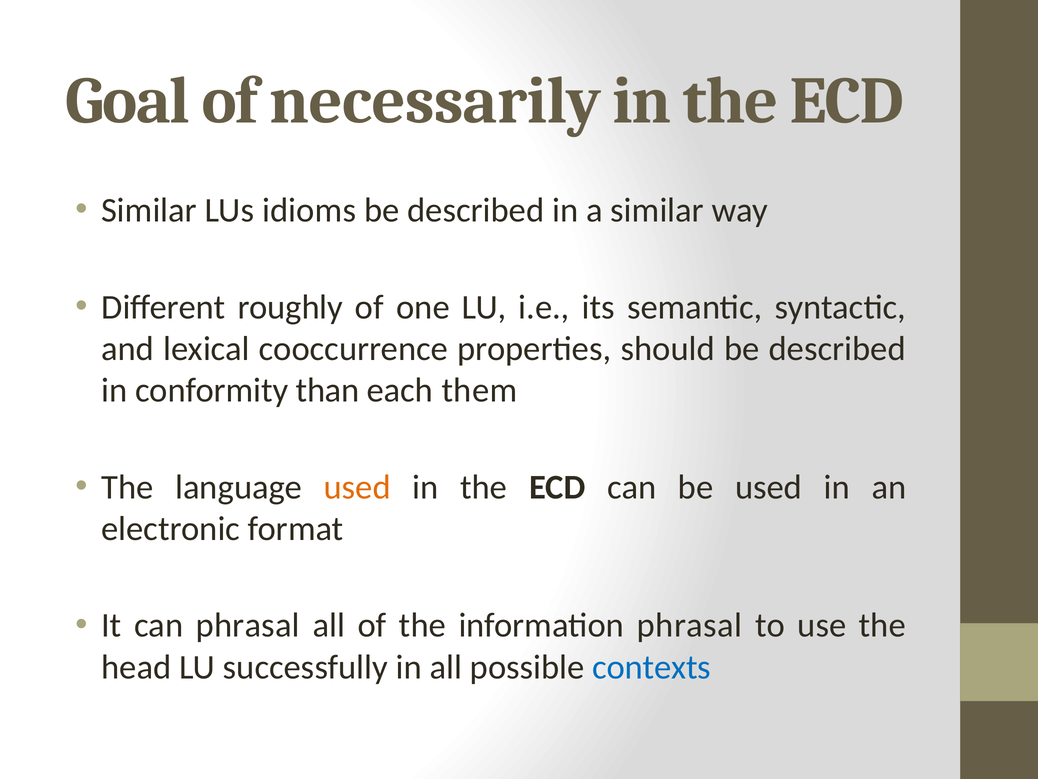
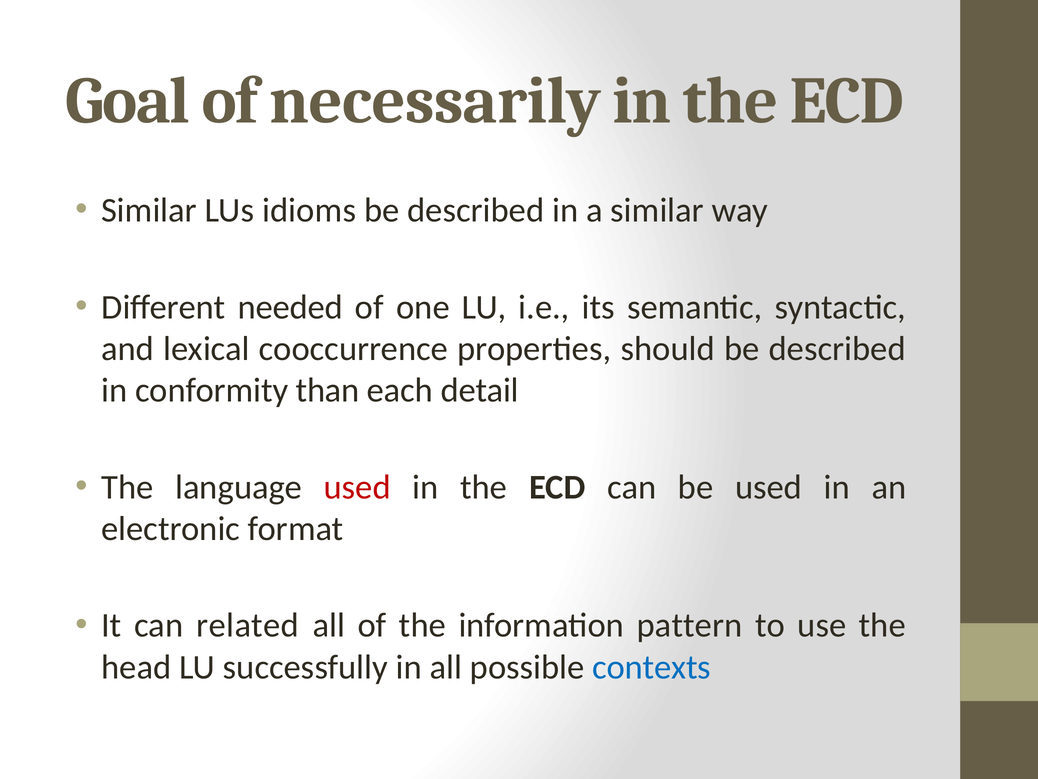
roughly: roughly -> needed (290, 307)
them: them -> detail (480, 390)
used colour: orange -> red (357, 487)
can phrasal: phrasal -> related (248, 625)
information phrasal: phrasal -> pattern (690, 625)
